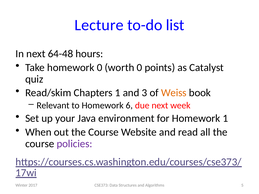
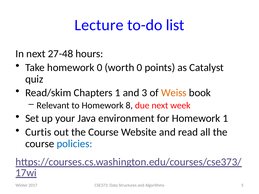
64-48: 64-48 -> 27-48 (61, 54)
6: 6 -> 8 (129, 105)
When: When -> Curtis (38, 132)
policies colour: purple -> blue (75, 144)
